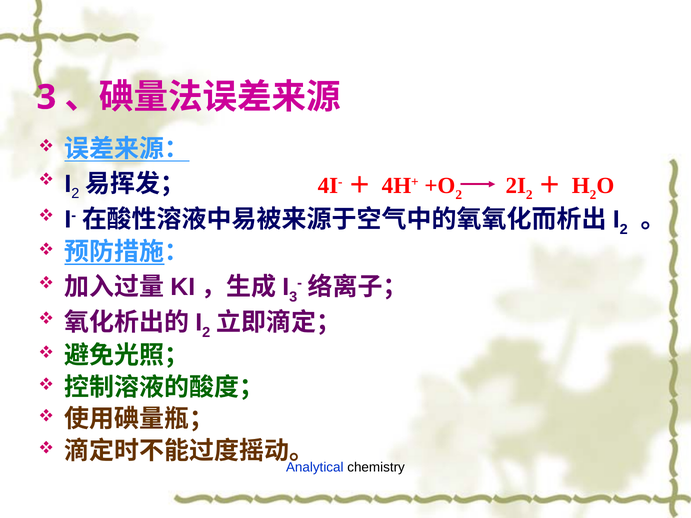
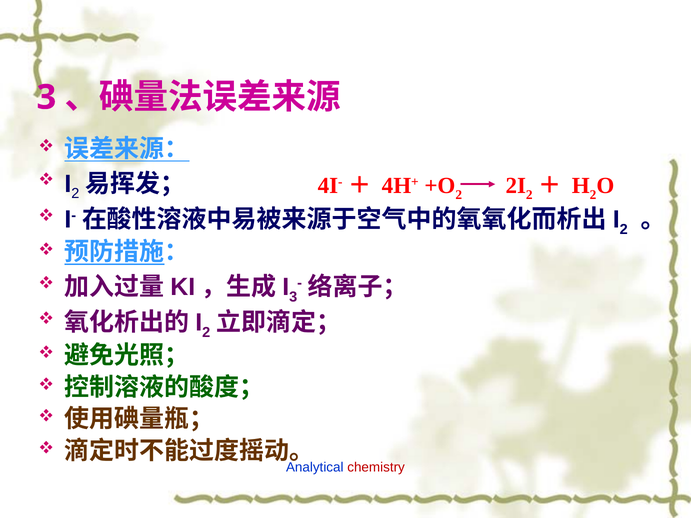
chemistry colour: black -> red (376, 467)
